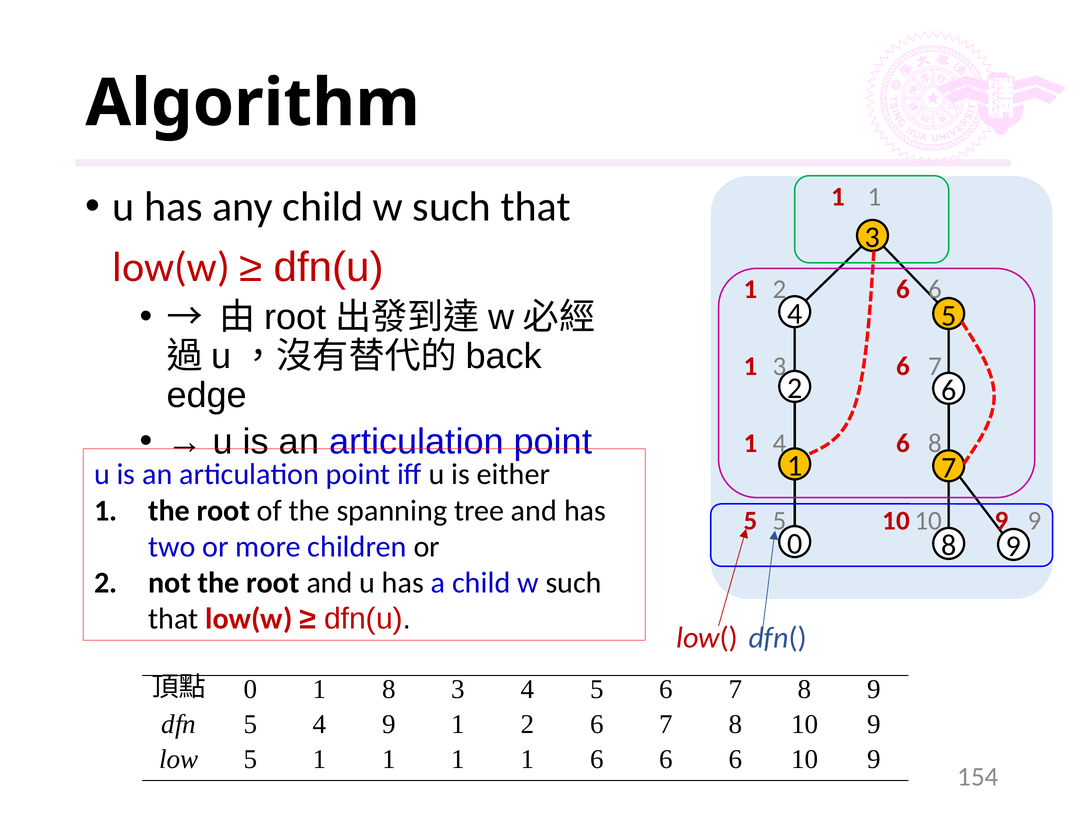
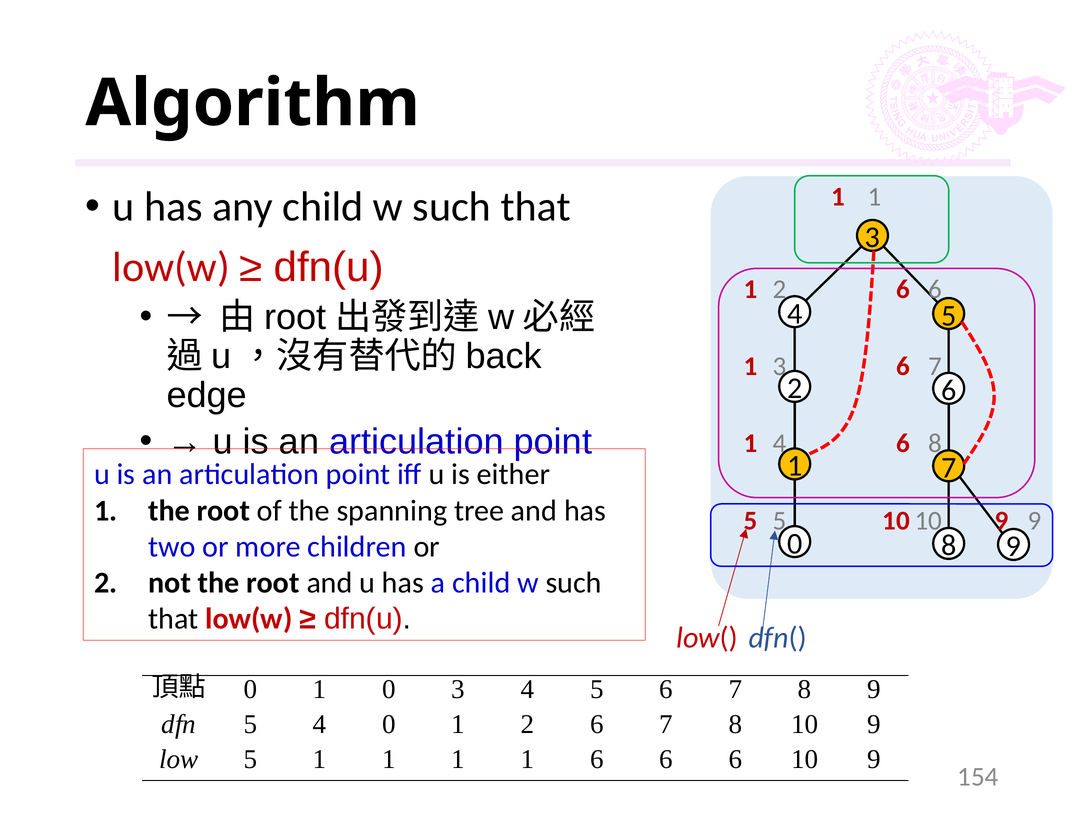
0 1 8: 8 -> 0 (389, 689)
4 9: 9 -> 0 (389, 724)
